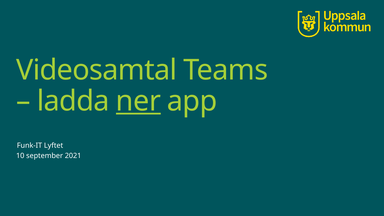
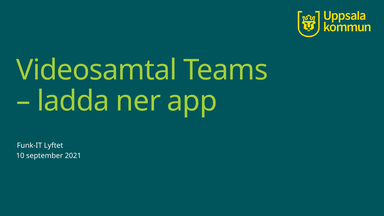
ner underline: present -> none (138, 101)
